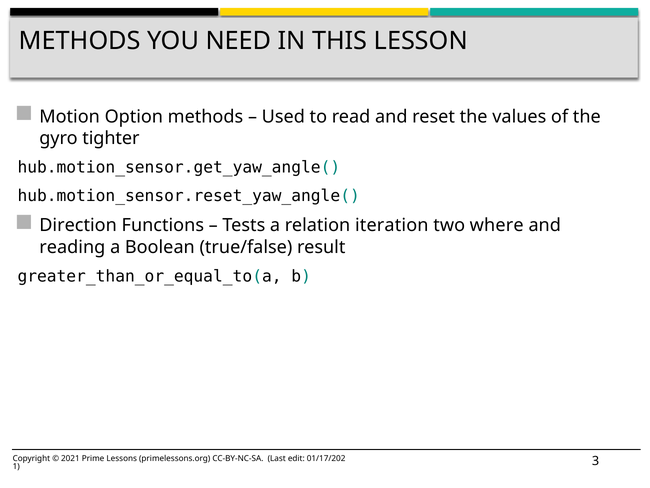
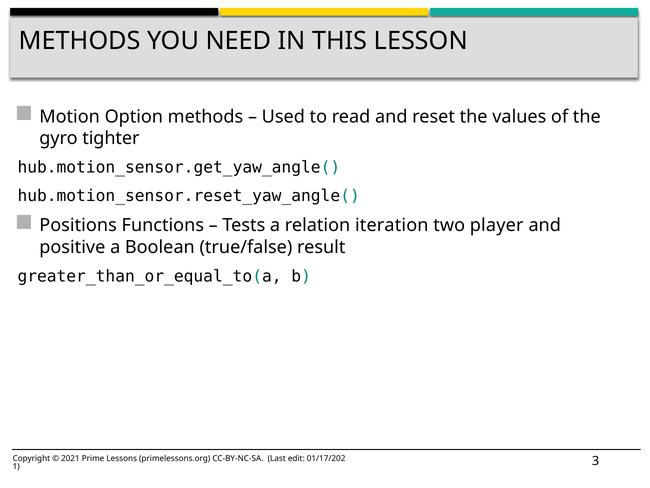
Direction: Direction -> Positions (78, 225)
where: where -> player (497, 225)
reading: reading -> positive (72, 247)
